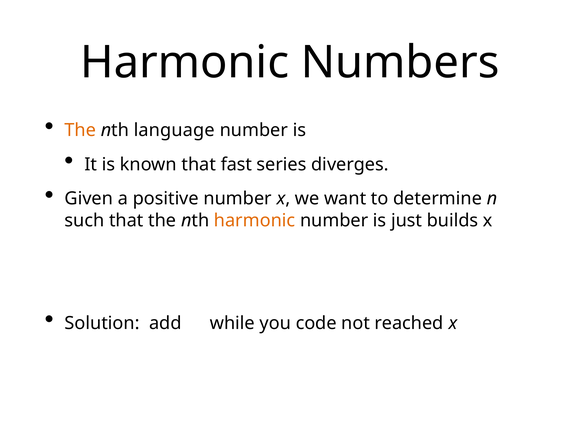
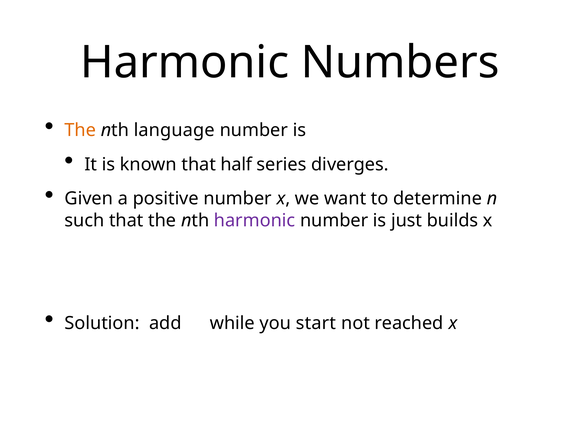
fast: fast -> half (236, 164)
harmonic colour: orange -> purple (255, 220)
code: code -> start (316, 323)
